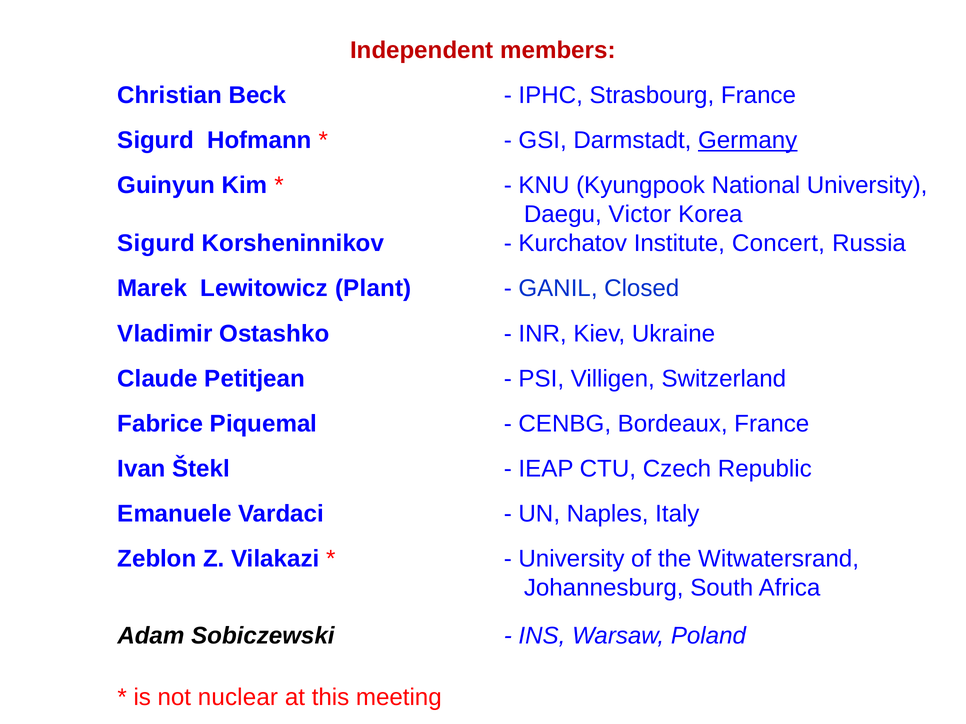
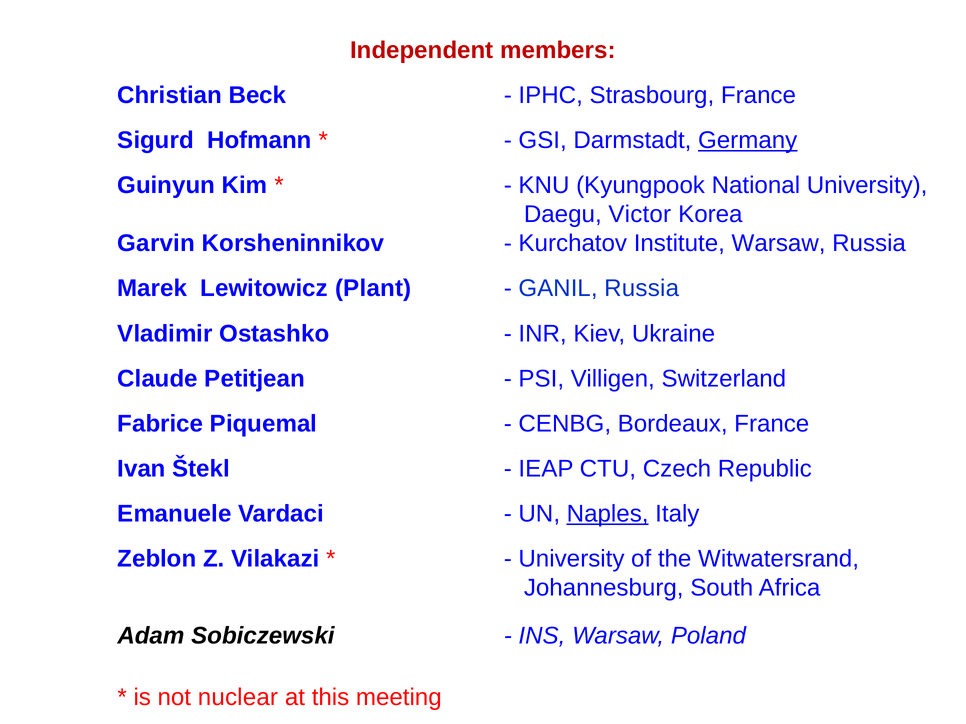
Sigurd: Sigurd -> Garvin (156, 244)
Institute Concert: Concert -> Warsaw (779, 244)
GANIL Closed: Closed -> Russia (642, 289)
Naples underline: none -> present (608, 514)
